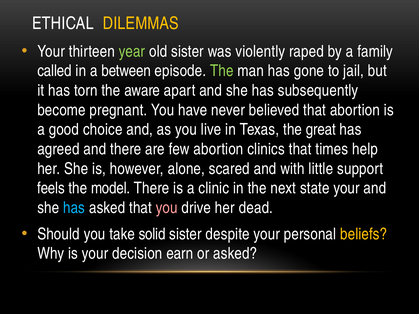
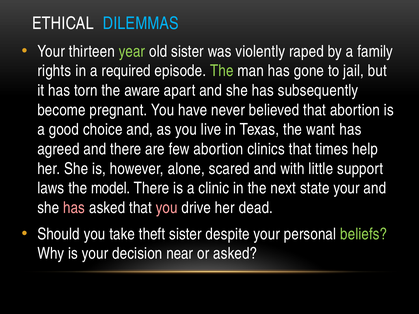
DILEMMAS colour: yellow -> light blue (141, 24)
called: called -> rights (54, 71)
between: between -> required (126, 71)
great: great -> want (321, 130)
feels: feels -> laws (51, 188)
has colour: light blue -> pink (74, 208)
solid: solid -> theft (152, 234)
beliefs colour: yellow -> light green (364, 234)
earn: earn -> near (180, 254)
